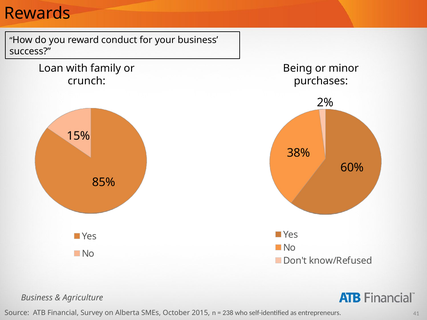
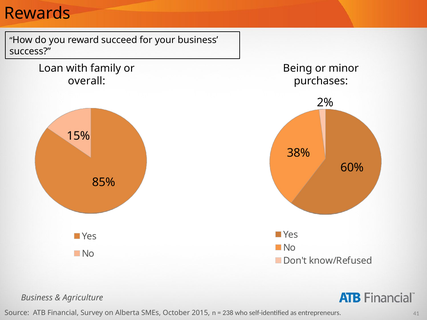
conduct: conduct -> succeed (119, 40)
crunch: crunch -> overall (87, 81)
